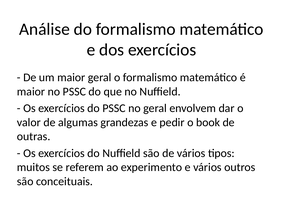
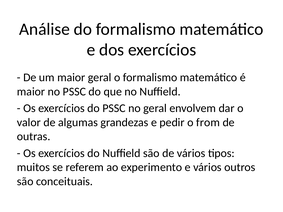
book: book -> from (208, 123)
